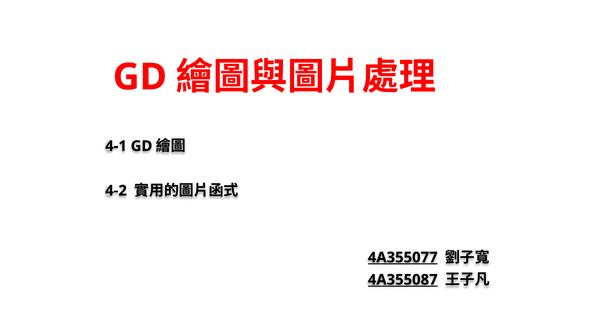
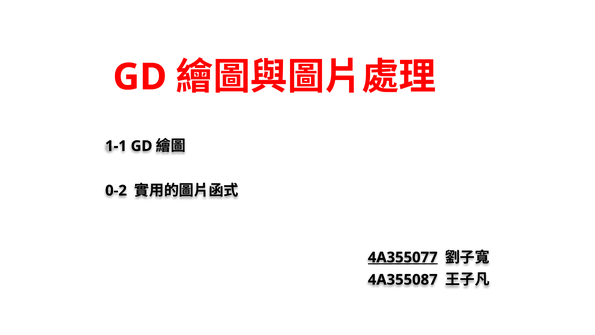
4-1: 4-1 -> 1-1 (116, 146)
4-2: 4-2 -> 0-2 (116, 190)
4A355087 underline: present -> none (403, 279)
